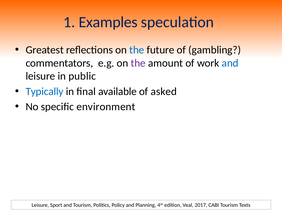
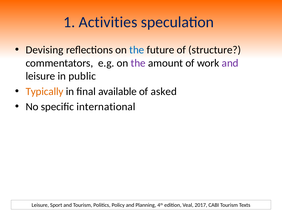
Examples: Examples -> Activities (108, 22)
Greatest: Greatest -> Devising (45, 50)
gambling: gambling -> structure (215, 50)
and colour: blue -> purple (230, 63)
Typically colour: blue -> orange (45, 92)
environment: environment -> international (106, 107)
